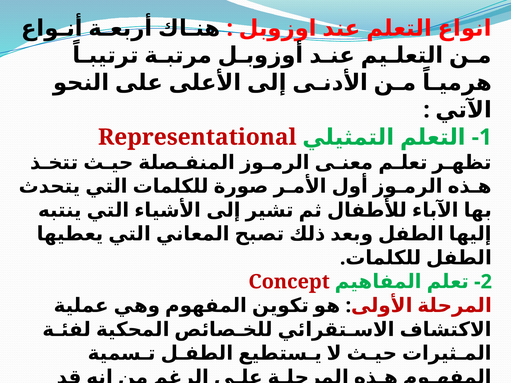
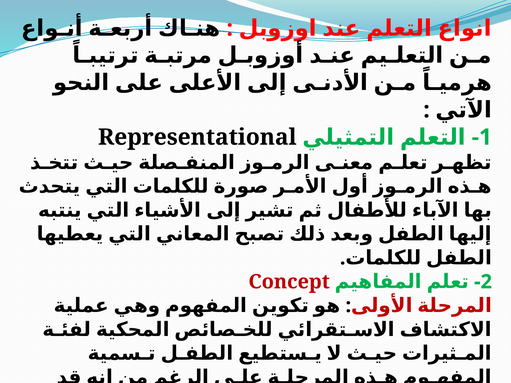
Representational colour: red -> black (197, 137)
